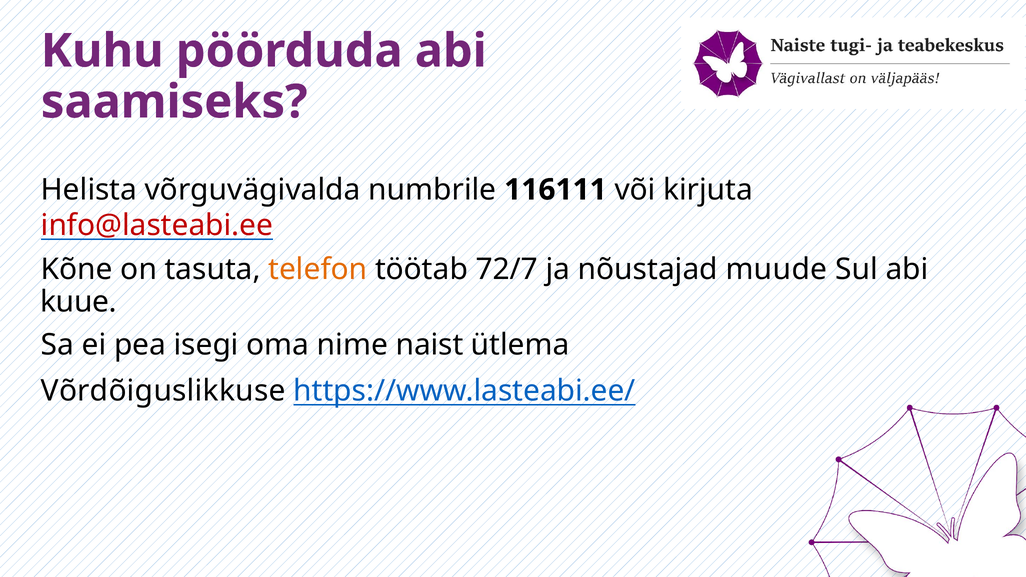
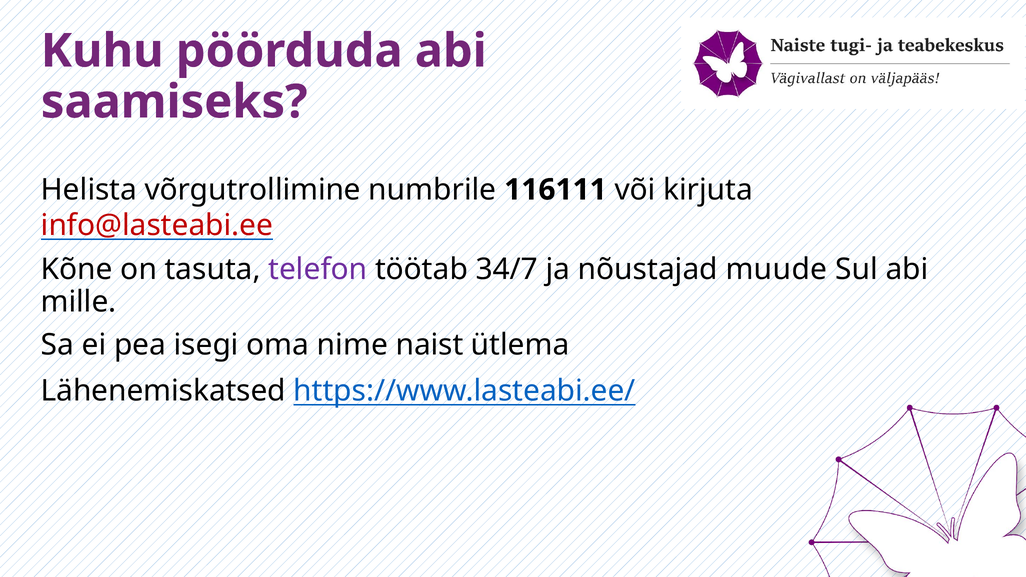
võrguvägivalda: võrguvägivalda -> võrgutrollimine (253, 190)
telefon colour: orange -> purple (318, 269)
72/7: 72/7 -> 34/7 (507, 269)
kuue: kuue -> mille (79, 302)
Võrdõiguslikkuse: Võrdõiguslikkuse -> Lähenemiskatsed (163, 391)
